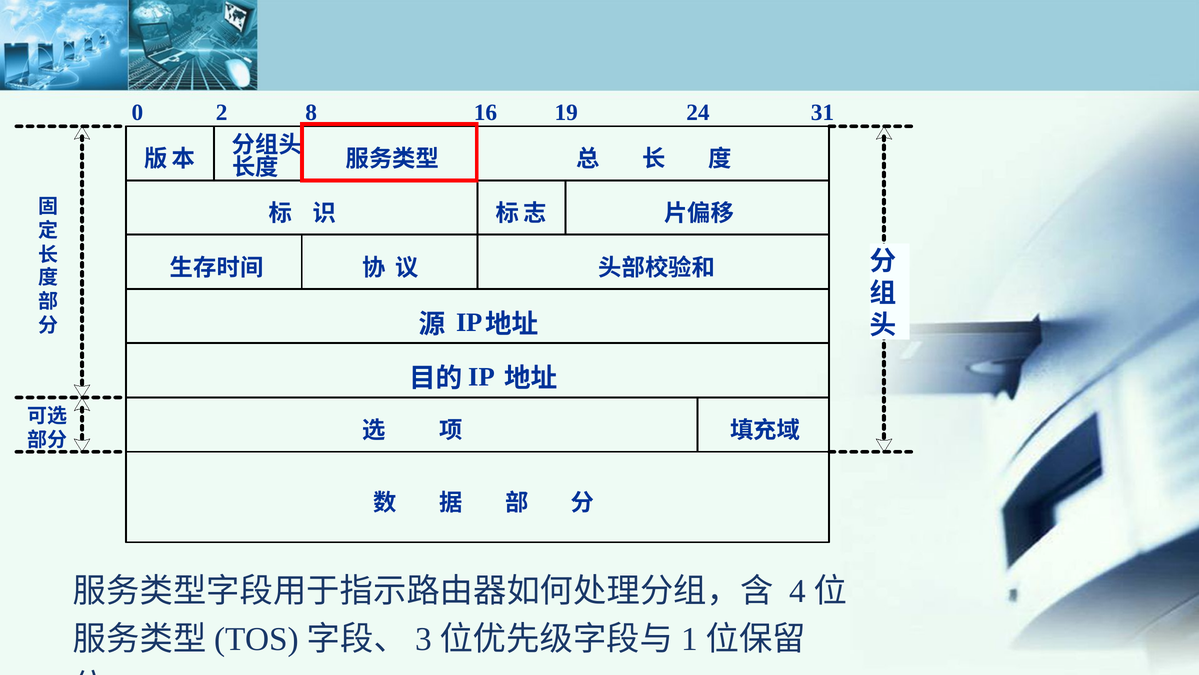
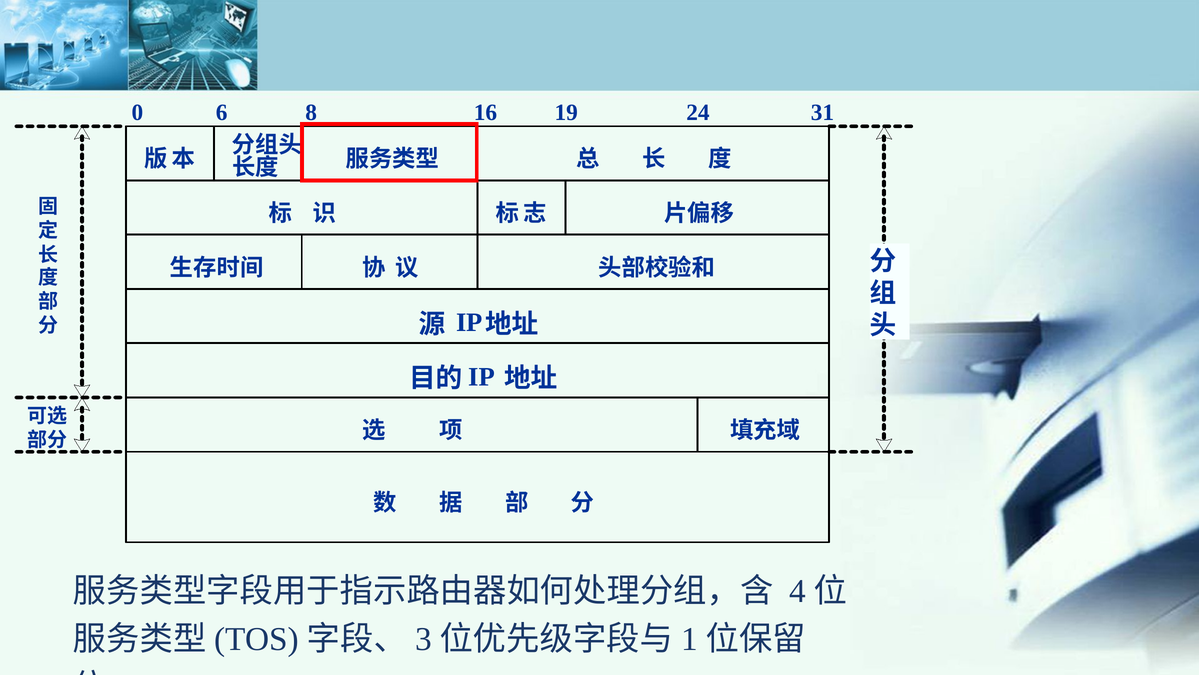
2: 2 -> 6 (222, 112)
